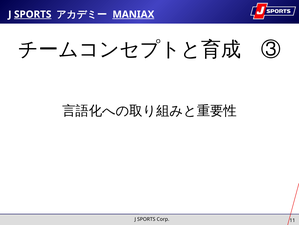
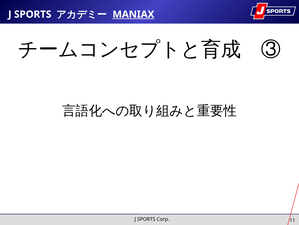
SPORTS underline: present -> none (33, 14)
